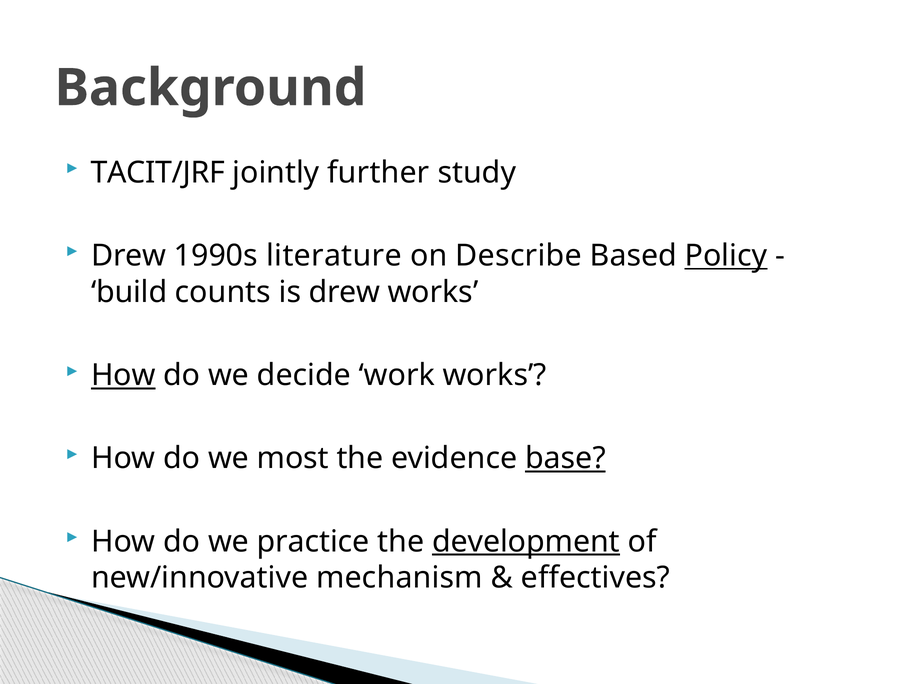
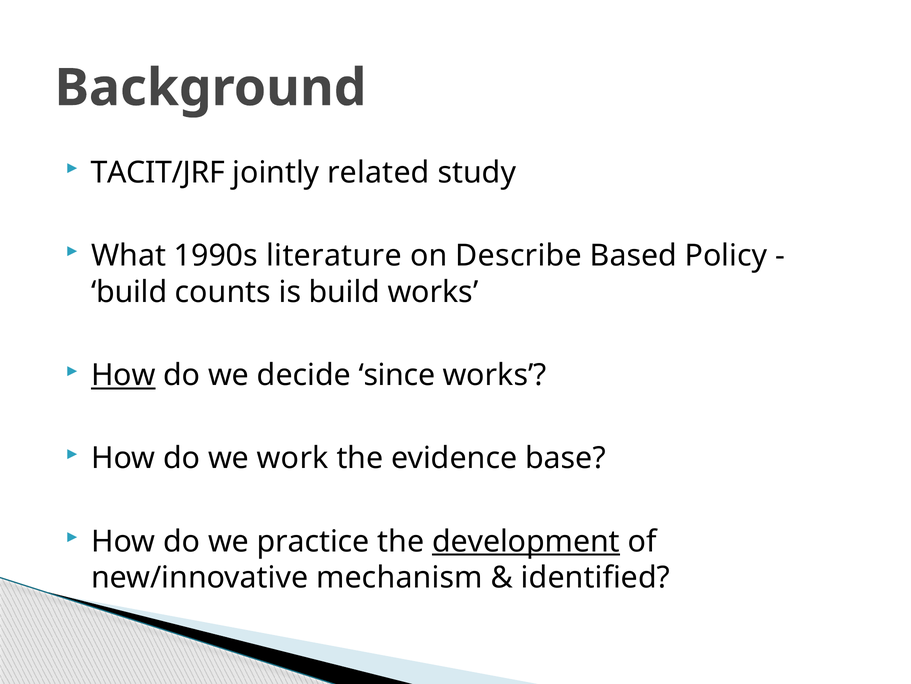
further: further -> related (378, 172)
Drew: Drew -> What (129, 255)
Policy underline: present -> none (726, 255)
is drew: drew -> build (344, 292)
work: work -> since (397, 375)
most: most -> work (293, 458)
base underline: present -> none (565, 458)
effectives: effectives -> identified (596, 577)
